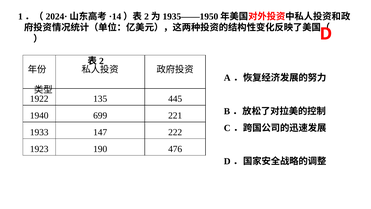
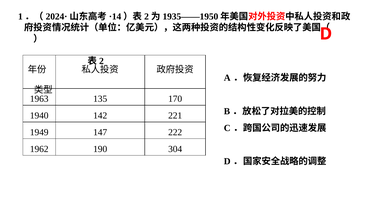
1922: 1922 -> 1963 (39, 99)
445: 445 -> 170 (175, 99)
699: 699 -> 142 (100, 115)
1933: 1933 -> 1949 (39, 132)
1923: 1923 -> 1962 (39, 149)
476: 476 -> 304 (175, 149)
